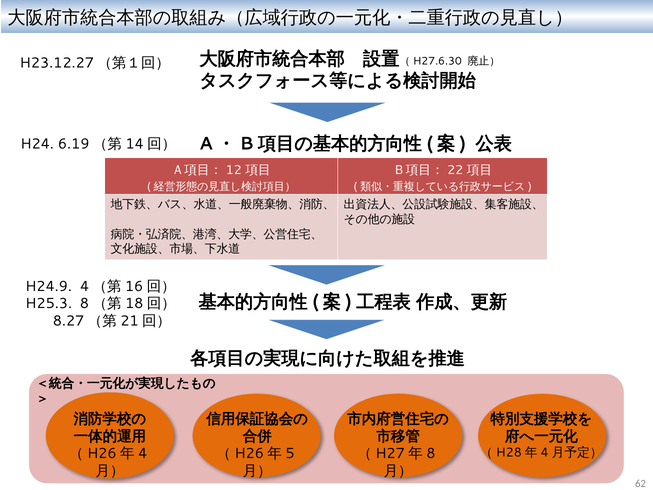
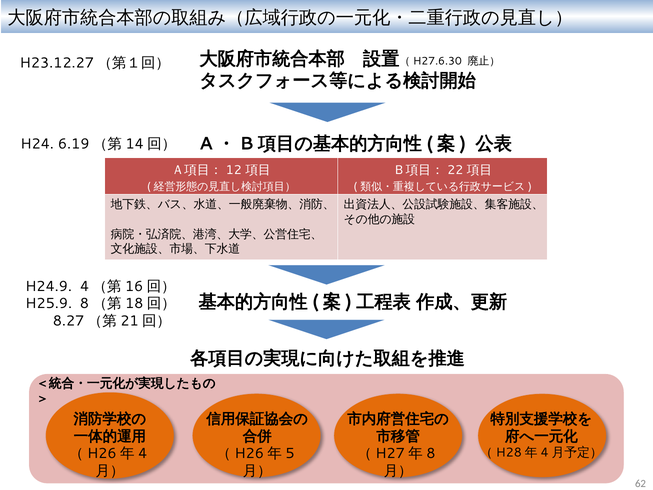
H25.3: H25.3 -> H25.9 (49, 304)
